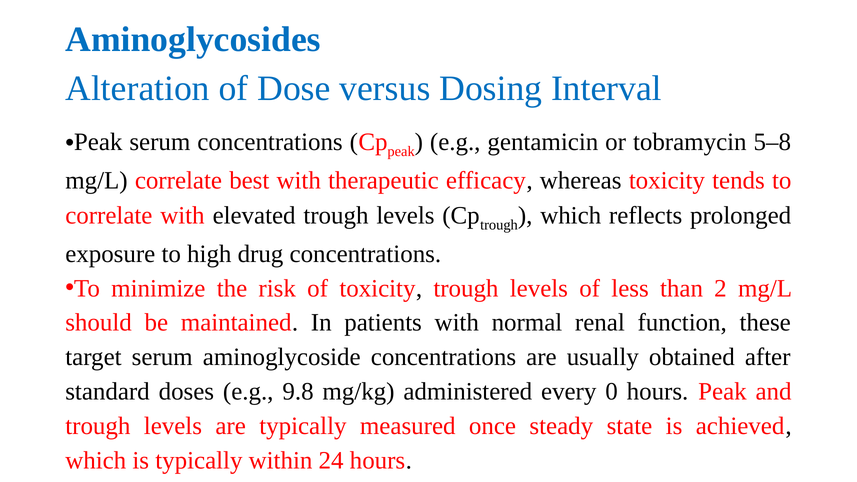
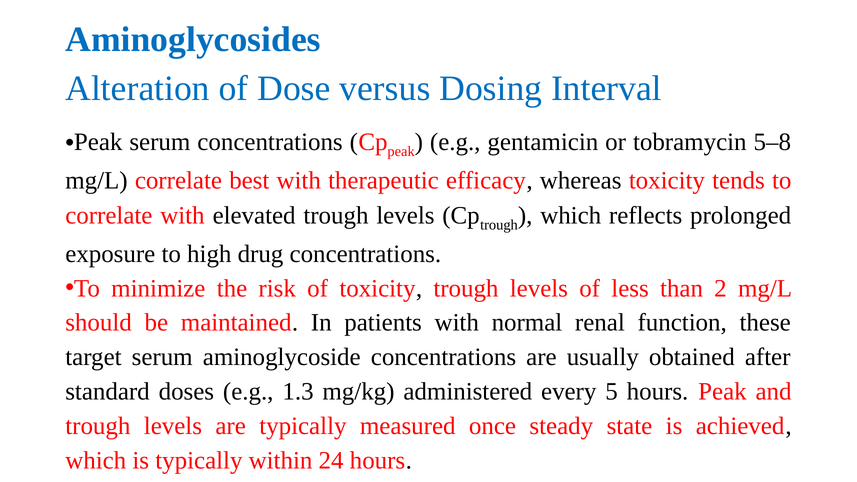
9.8: 9.8 -> 1.3 (298, 392)
0: 0 -> 5 (612, 392)
